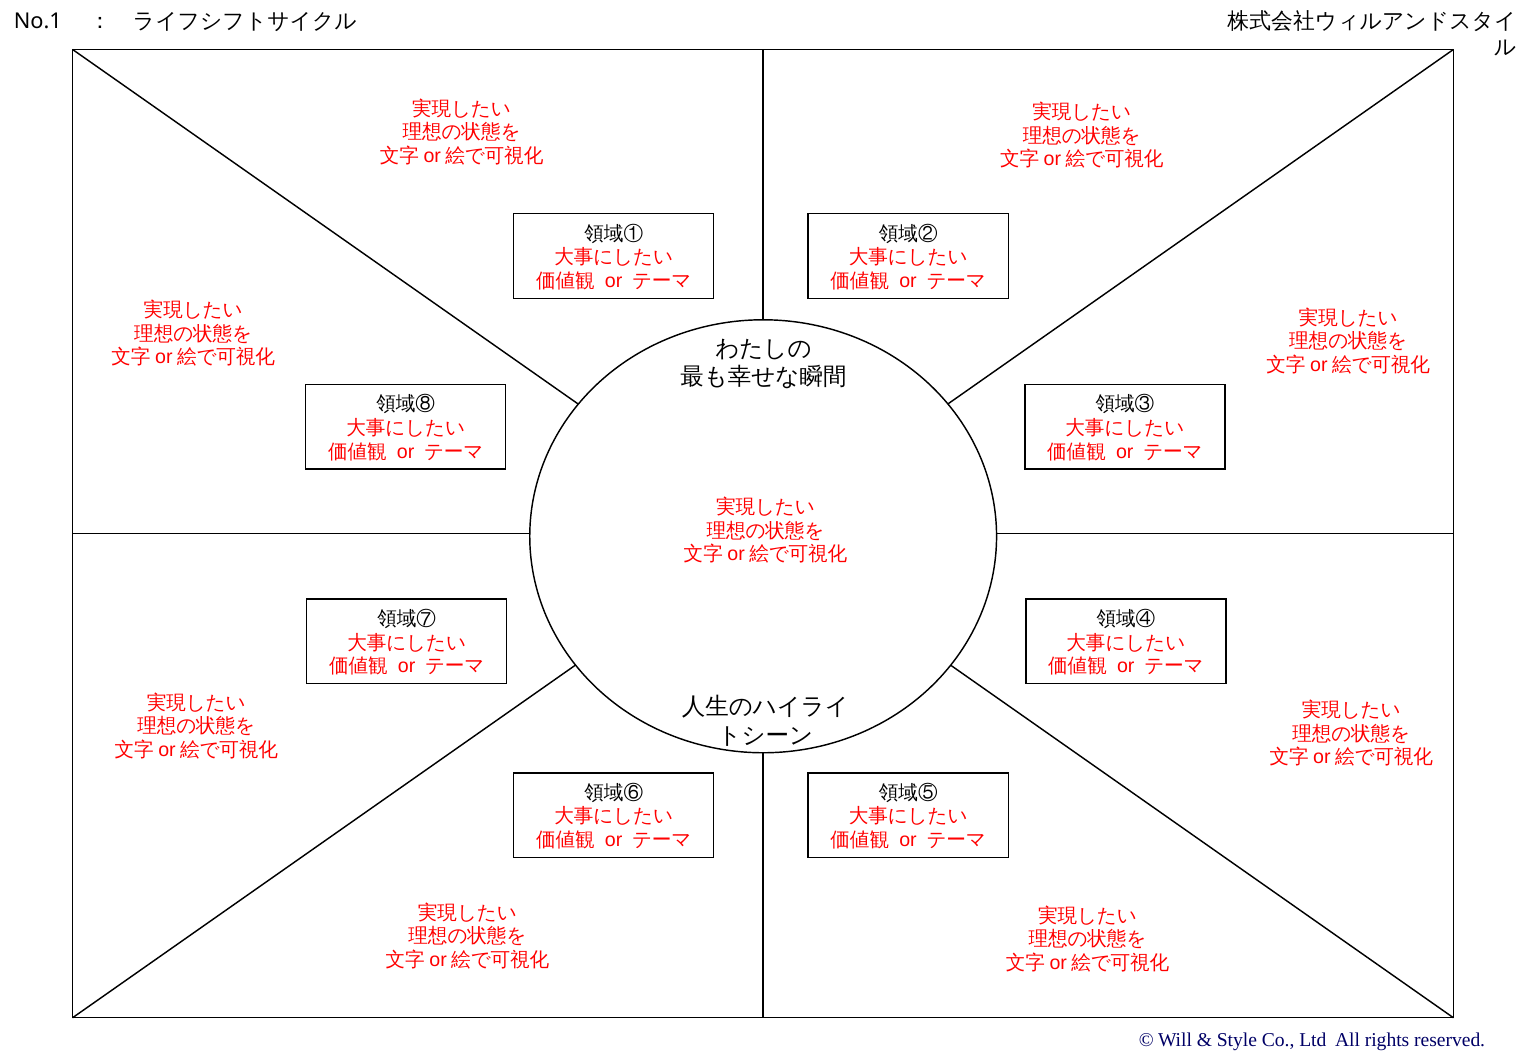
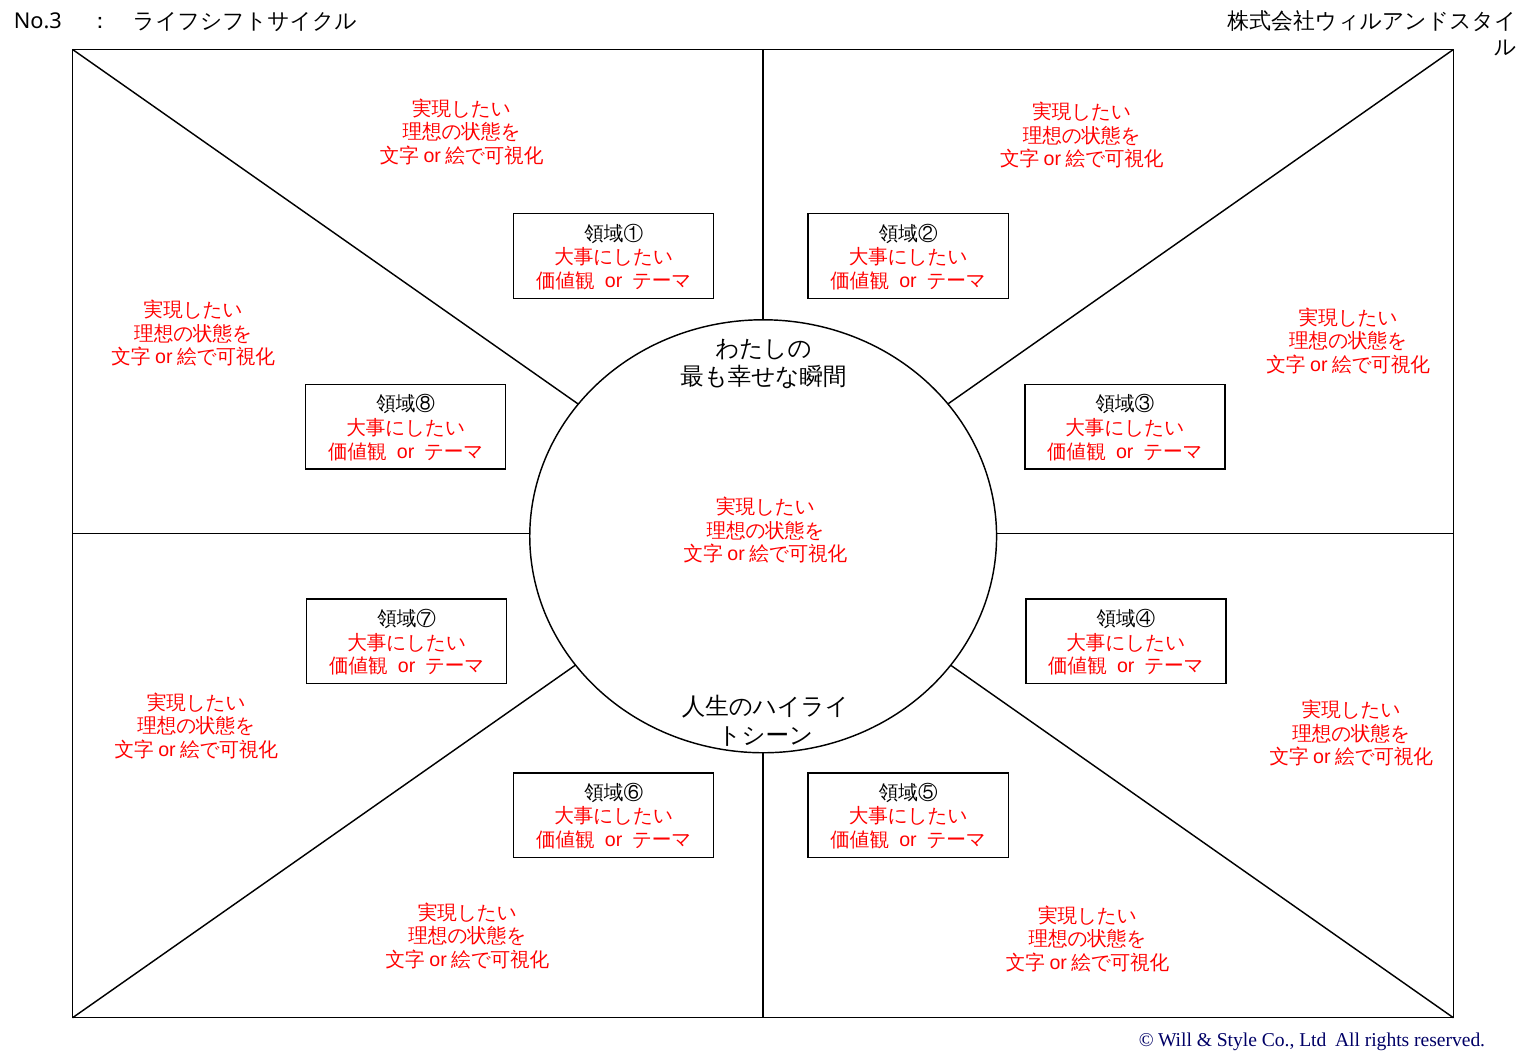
No.1: No.1 -> No.3 (38, 21)
